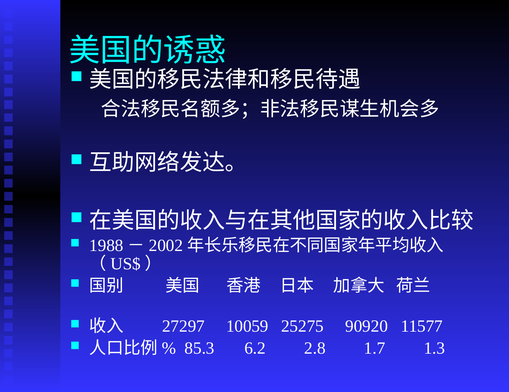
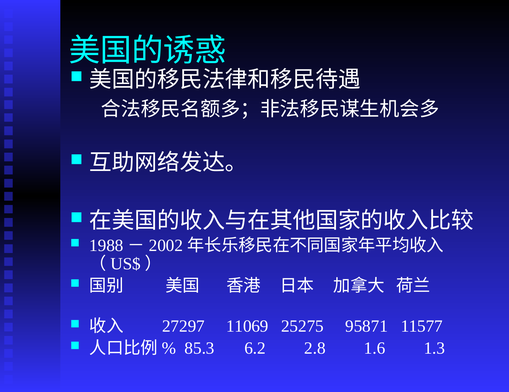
10059: 10059 -> 11069 (247, 327)
90920: 90920 -> 95871 (367, 327)
1.7: 1.7 -> 1.6 (375, 348)
